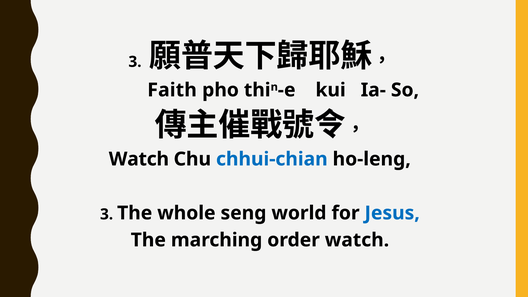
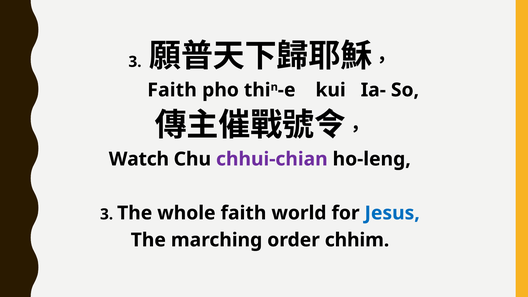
chhui-chian colour: blue -> purple (272, 159)
whole seng: seng -> faith (243, 213)
order watch: watch -> chhim (357, 240)
